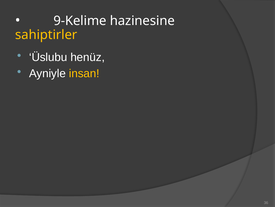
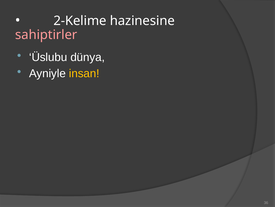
9-Kelime: 9-Kelime -> 2-Kelime (80, 21)
sahiptirler colour: yellow -> pink (46, 35)
henüz: henüz -> dünya (88, 57)
